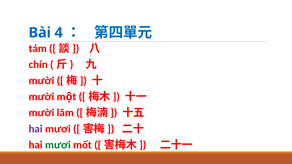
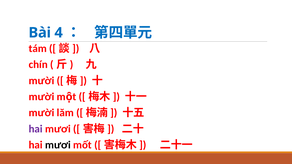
mươi colour: green -> black (58, 145)
